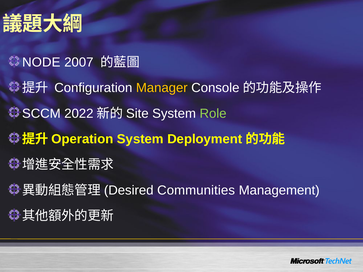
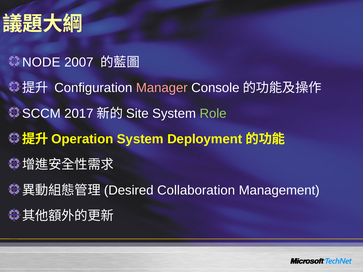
Manager colour: yellow -> pink (162, 88)
2022: 2022 -> 2017 (79, 114)
Communities: Communities -> Collaboration (196, 190)
